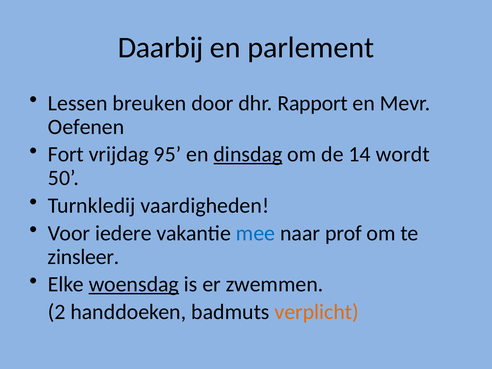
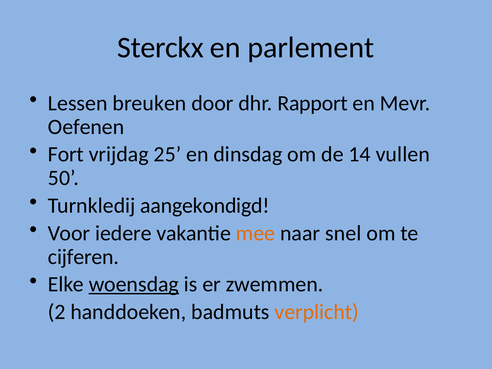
Daarbij: Daarbij -> Sterckx (161, 48)
95: 95 -> 25 (167, 154)
dinsdag underline: present -> none (248, 154)
wordt: wordt -> vullen (403, 154)
vaardigheden: vaardigheden -> aangekondigd (205, 206)
mee colour: blue -> orange (255, 233)
prof: prof -> snel (343, 233)
zinsleer: zinsleer -> cijferen (83, 257)
